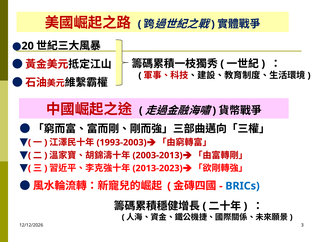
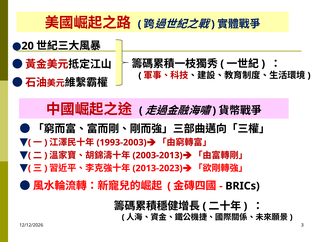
BRICs colour: blue -> black (243, 186)
